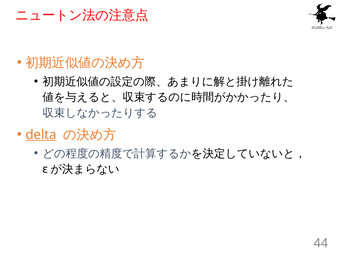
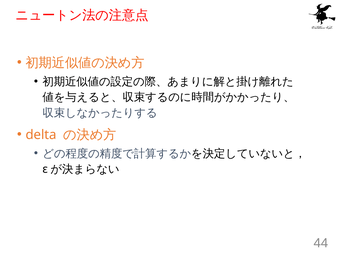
delta underline: present -> none (41, 135)
